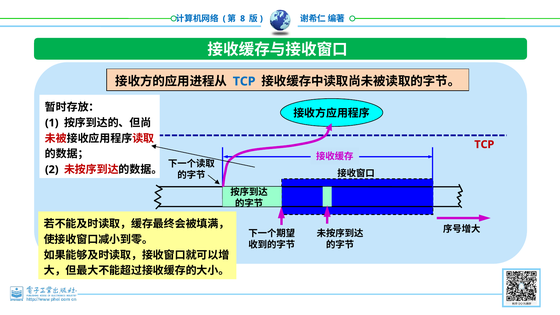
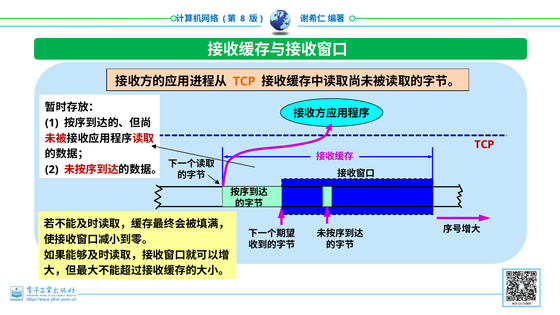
TCP colour: blue -> orange (244, 81)
